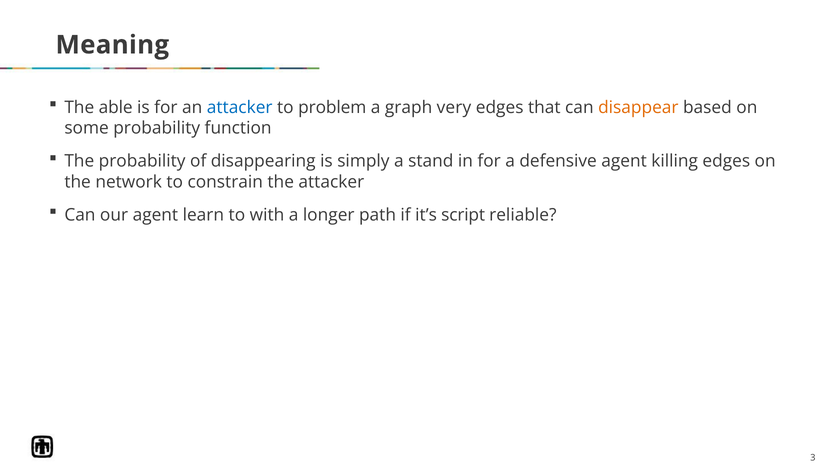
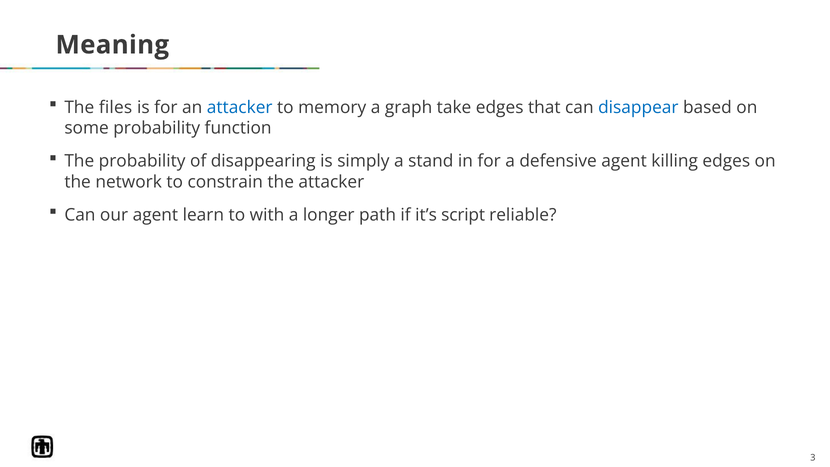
able: able -> files (116, 107)
problem: problem -> memory (332, 107)
very: very -> take (454, 107)
disappear colour: orange -> blue (638, 107)
